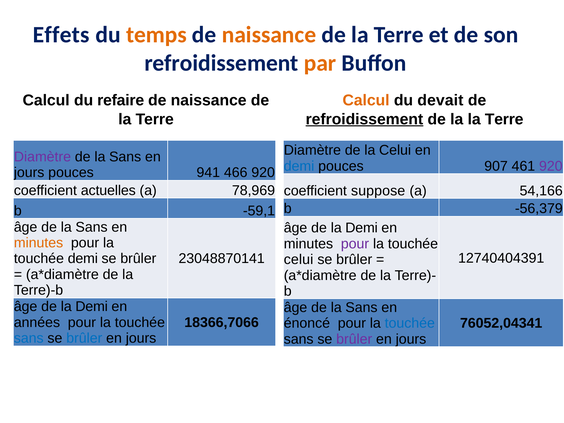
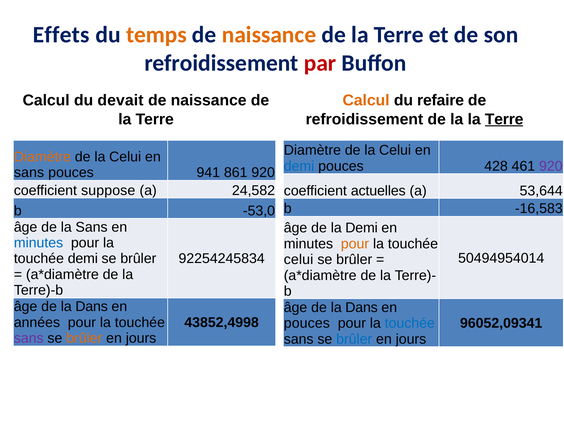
par colour: orange -> red (320, 63)
refaire: refaire -> devait (121, 100)
devait: devait -> refaire (441, 100)
refroidissement underline: present -> none (364, 119)
Terre underline: none -> present (504, 119)
Diamètre colour: purple -> orange (42, 157)
Sans: Sans -> Celui (125, 157)
907: 907 -> 428 (496, 166)
jours: jours -> sans (29, 173)
466: 466 -> 861 (236, 173)
actuelles: actuelles -> suppose (108, 191)
78,969: 78,969 -> 24,582 (253, 191)
suppose: suppose -> actuelles (378, 191)
54,166: 54,166 -> 53,644 (541, 191)
-56,379: -56,379 -> -16,583 (539, 209)
-59,1: -59,1 -> -53,0 (259, 211)
minutes colour: orange -> blue (39, 243)
pour colour: purple -> orange (355, 244)
12740404391: 12740404391 -> 50494954014 (501, 258)
23048870141: 23048870141 -> 92254245834 (222, 259)
Demi: Demi -> Dans (92, 307)
Sans: Sans -> Dans (362, 308)
18366,7066: 18366,7066 -> 43852,4998 (222, 322)
énoncé: énoncé -> pouces (307, 323)
76052,04341: 76052,04341 -> 96052,09341 (501, 323)
sans colour: blue -> purple (29, 338)
brûler colour: blue -> orange (84, 338)
brûler colour: purple -> blue (354, 339)
